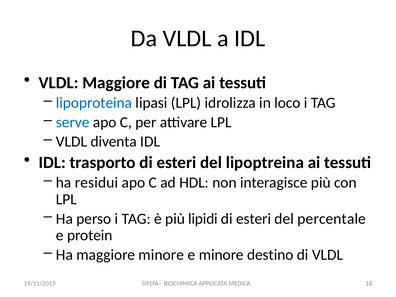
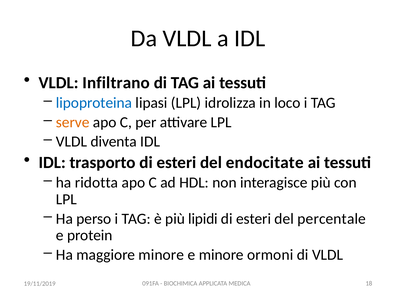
VLDL Maggiore: Maggiore -> Infiltrano (116, 83)
serve colour: blue -> orange (73, 122)
lipoptreina: lipoptreina -> endocitate (265, 163)
residui: residui -> ridotta (96, 183)
destino: destino -> ormoni (270, 255)
